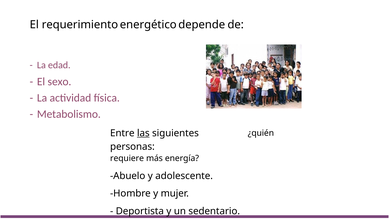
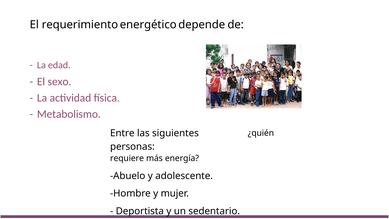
las underline: present -> none (143, 133)
